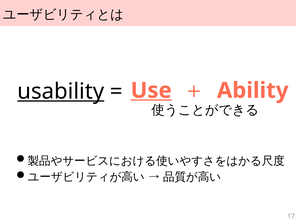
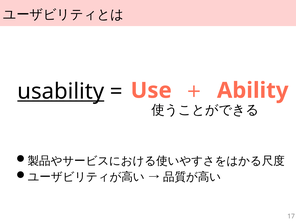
Use underline: present -> none (151, 90)
